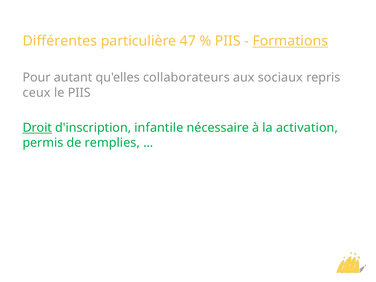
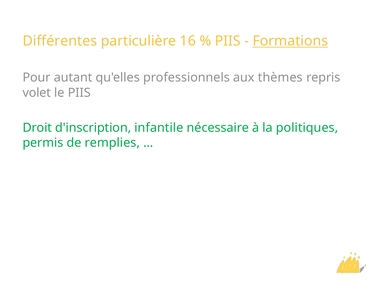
47: 47 -> 16 (188, 41)
collaborateurs: collaborateurs -> professionnels (186, 78)
sociaux: sociaux -> thèmes (280, 78)
ceux: ceux -> volet (37, 93)
Droit underline: present -> none (37, 128)
activation: activation -> politiques (307, 128)
